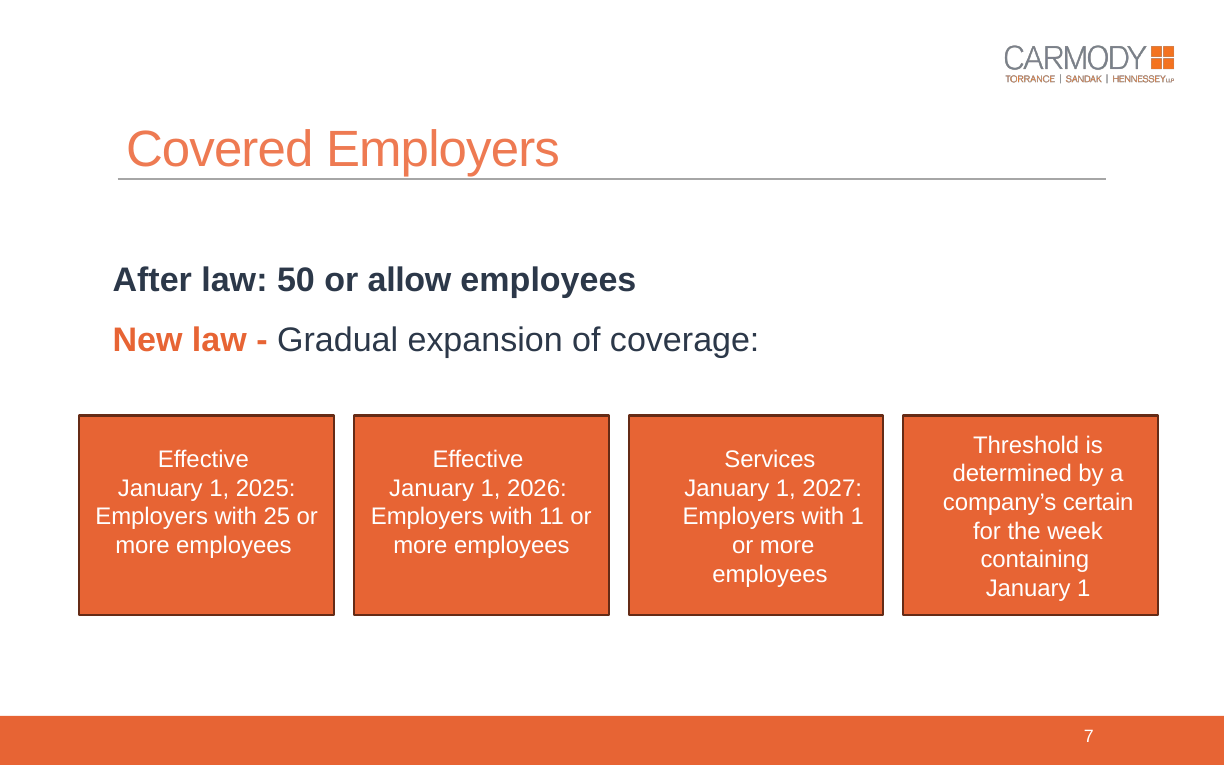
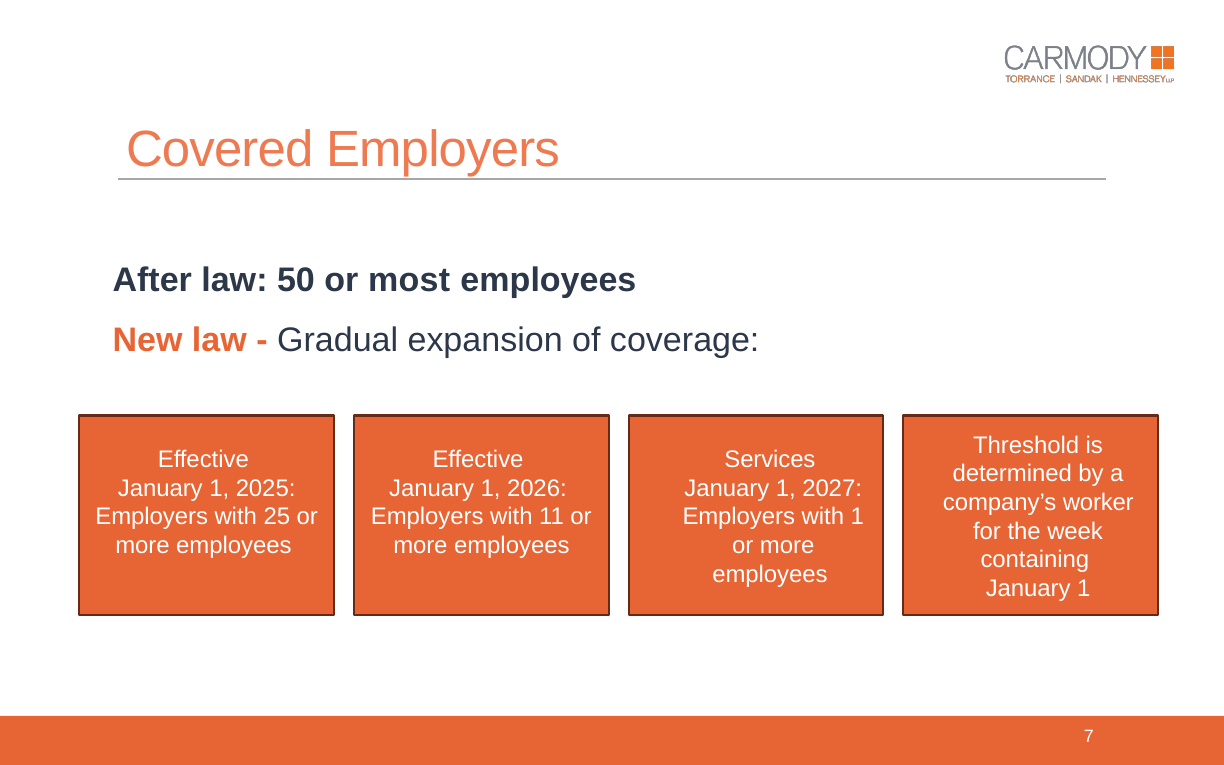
allow: allow -> most (409, 280)
certain: certain -> worker (1098, 503)
